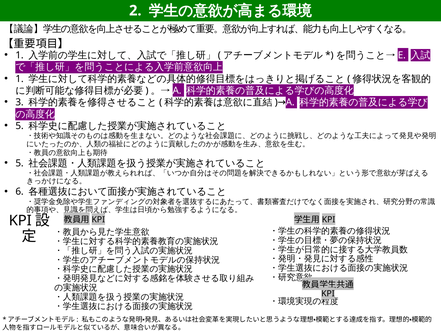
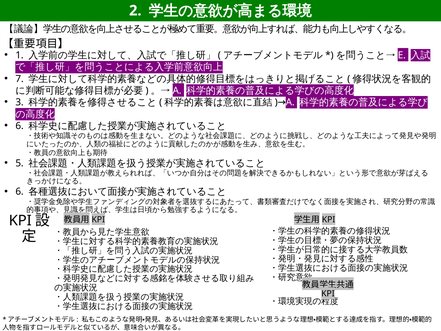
1: 1 -> 7 (20, 79)
5: 5 -> 6 (20, 126)
